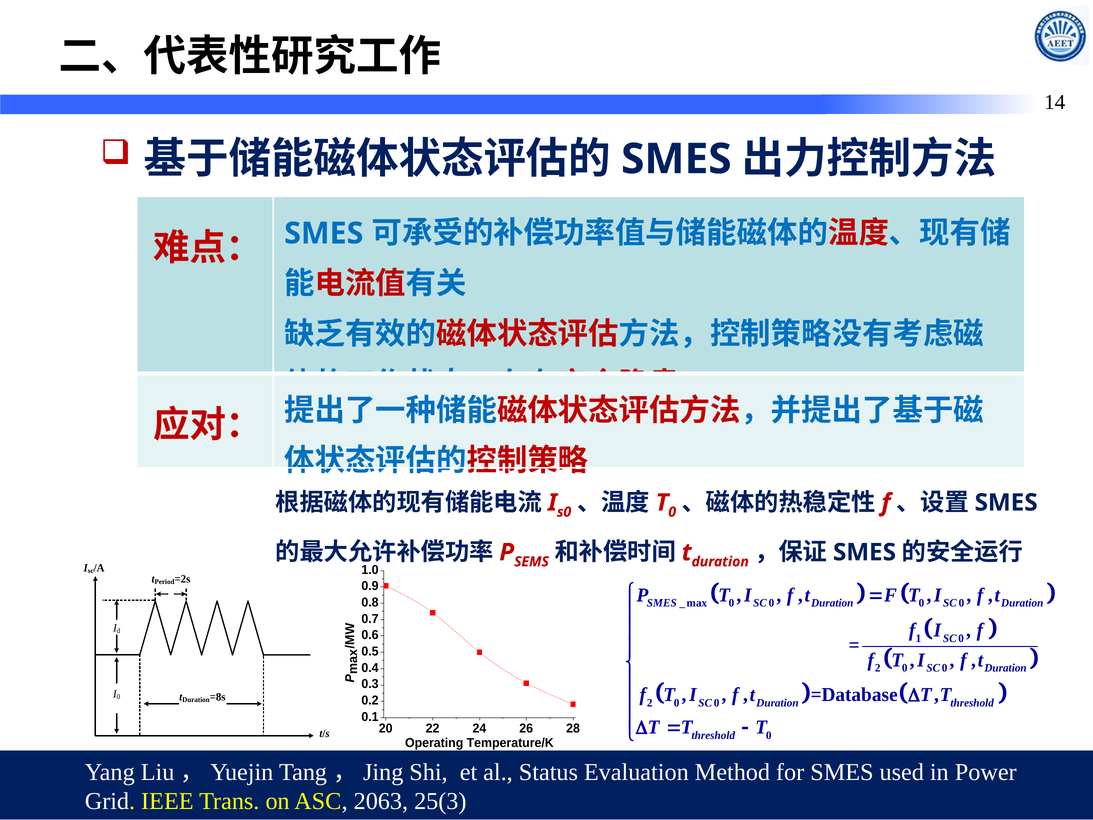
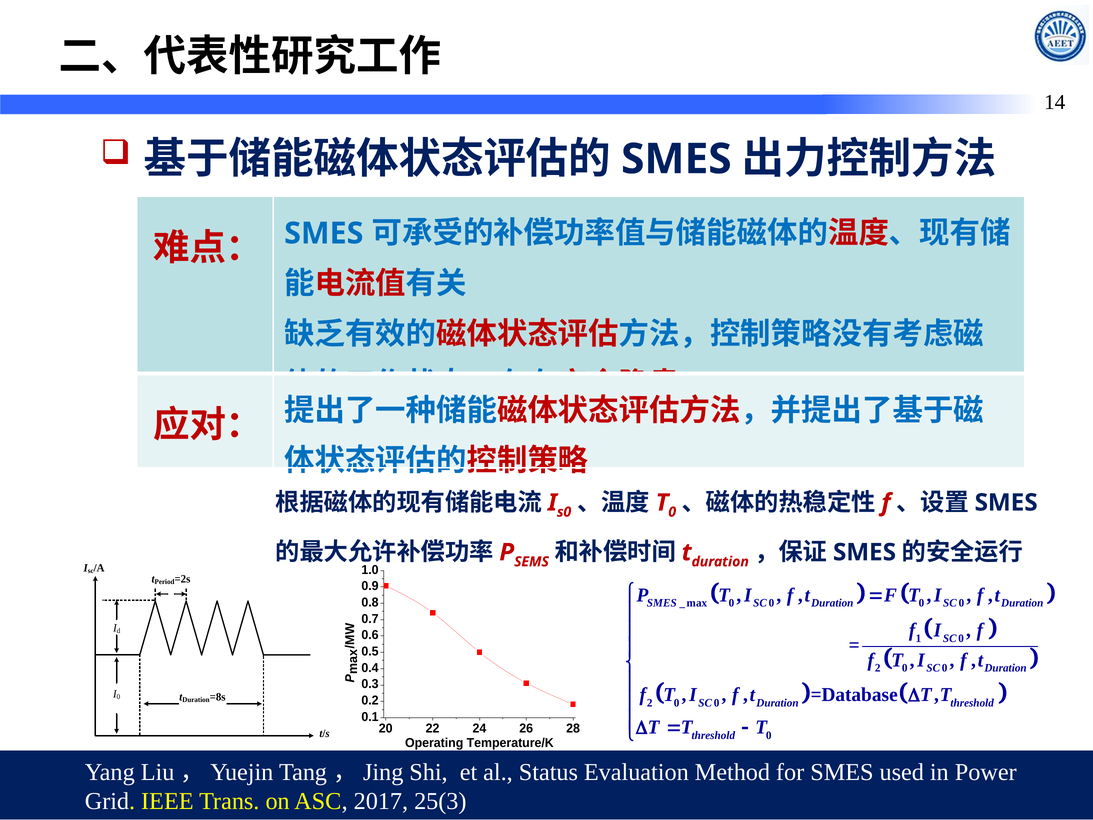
2063: 2063 -> 2017 (381, 801)
